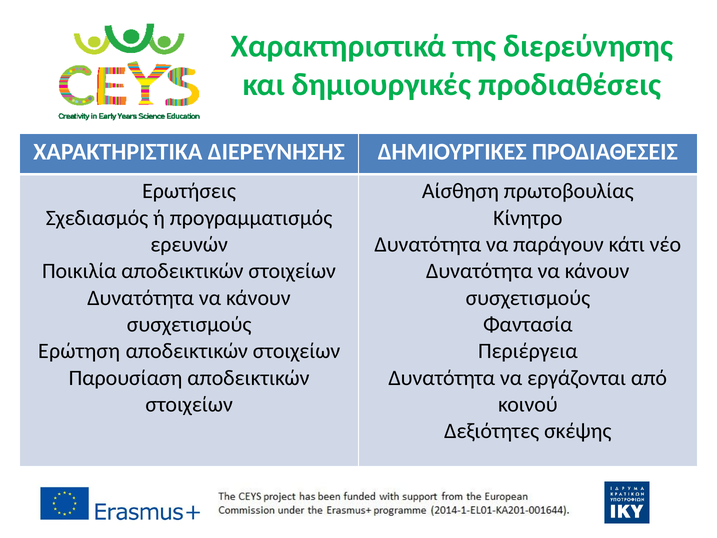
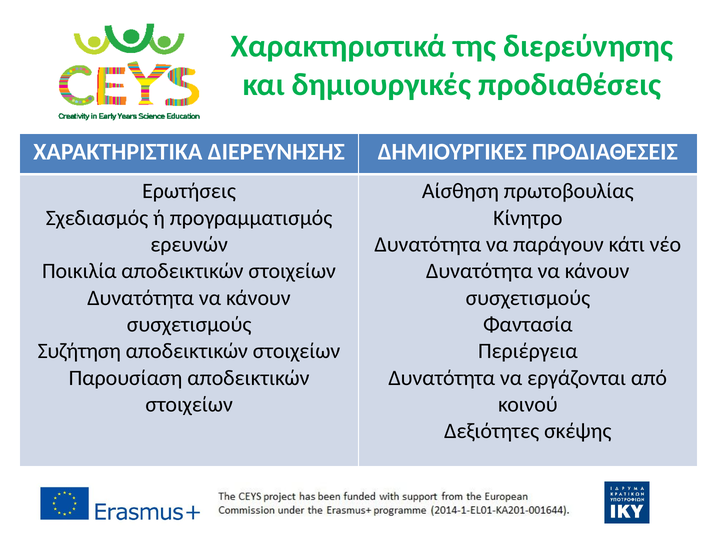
Ερώτηση: Ερώτηση -> Συζήτηση (79, 351)
